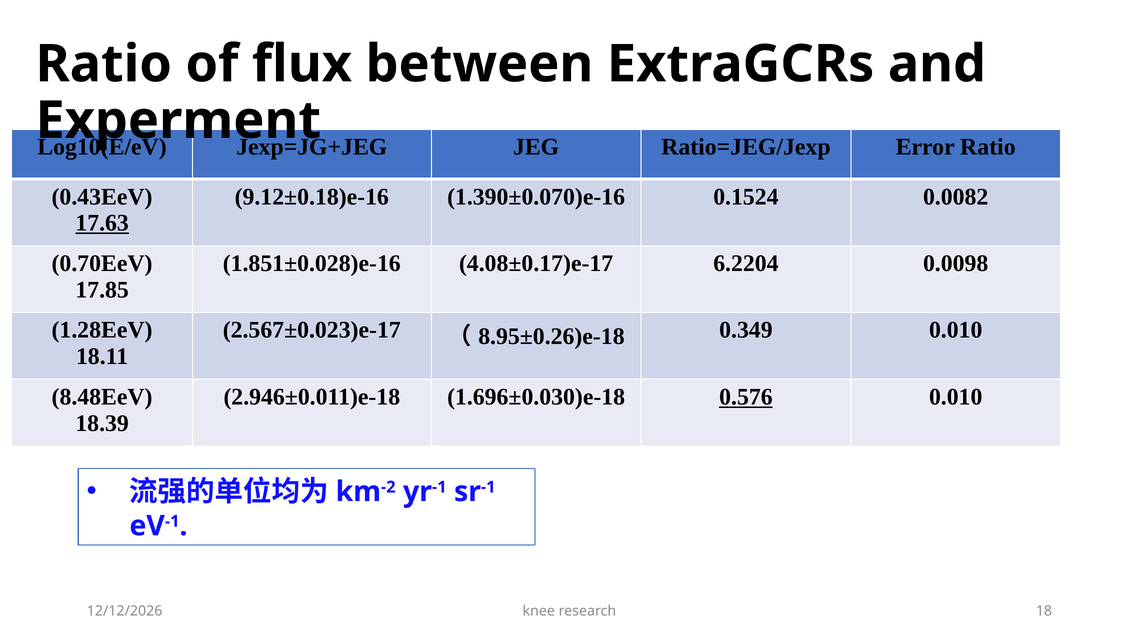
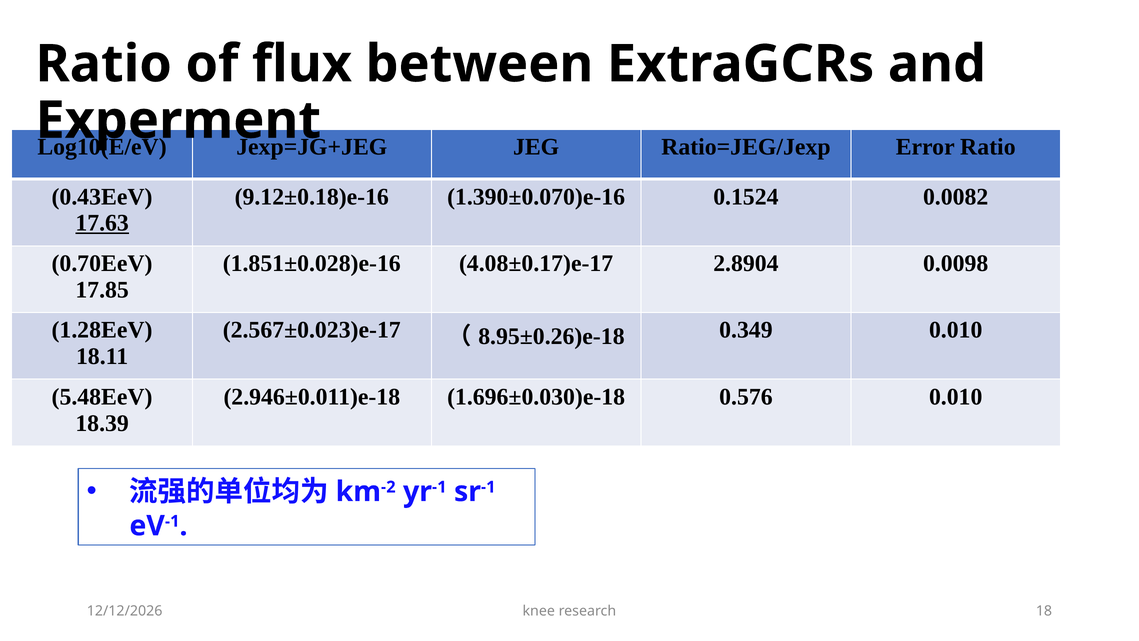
6.2204: 6.2204 -> 2.8904 (746, 263)
8.48EeV: 8.48EeV -> 5.48EeV (102, 397)
0.576 underline: present -> none (746, 397)
